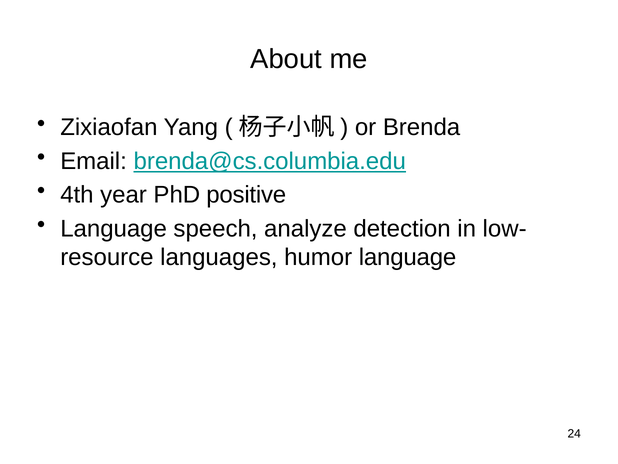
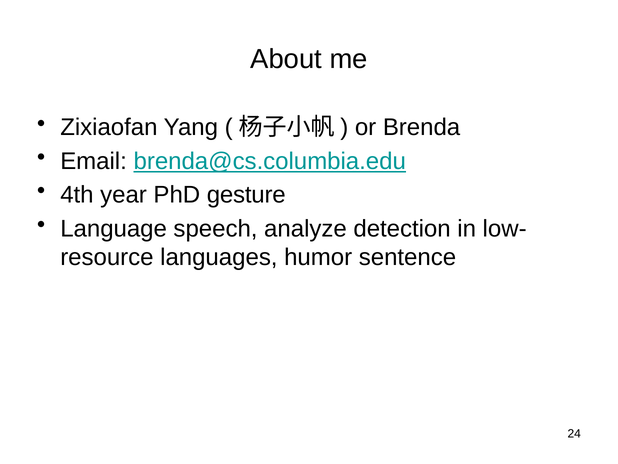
positive: positive -> gesture (246, 195)
humor language: language -> sentence (407, 257)
